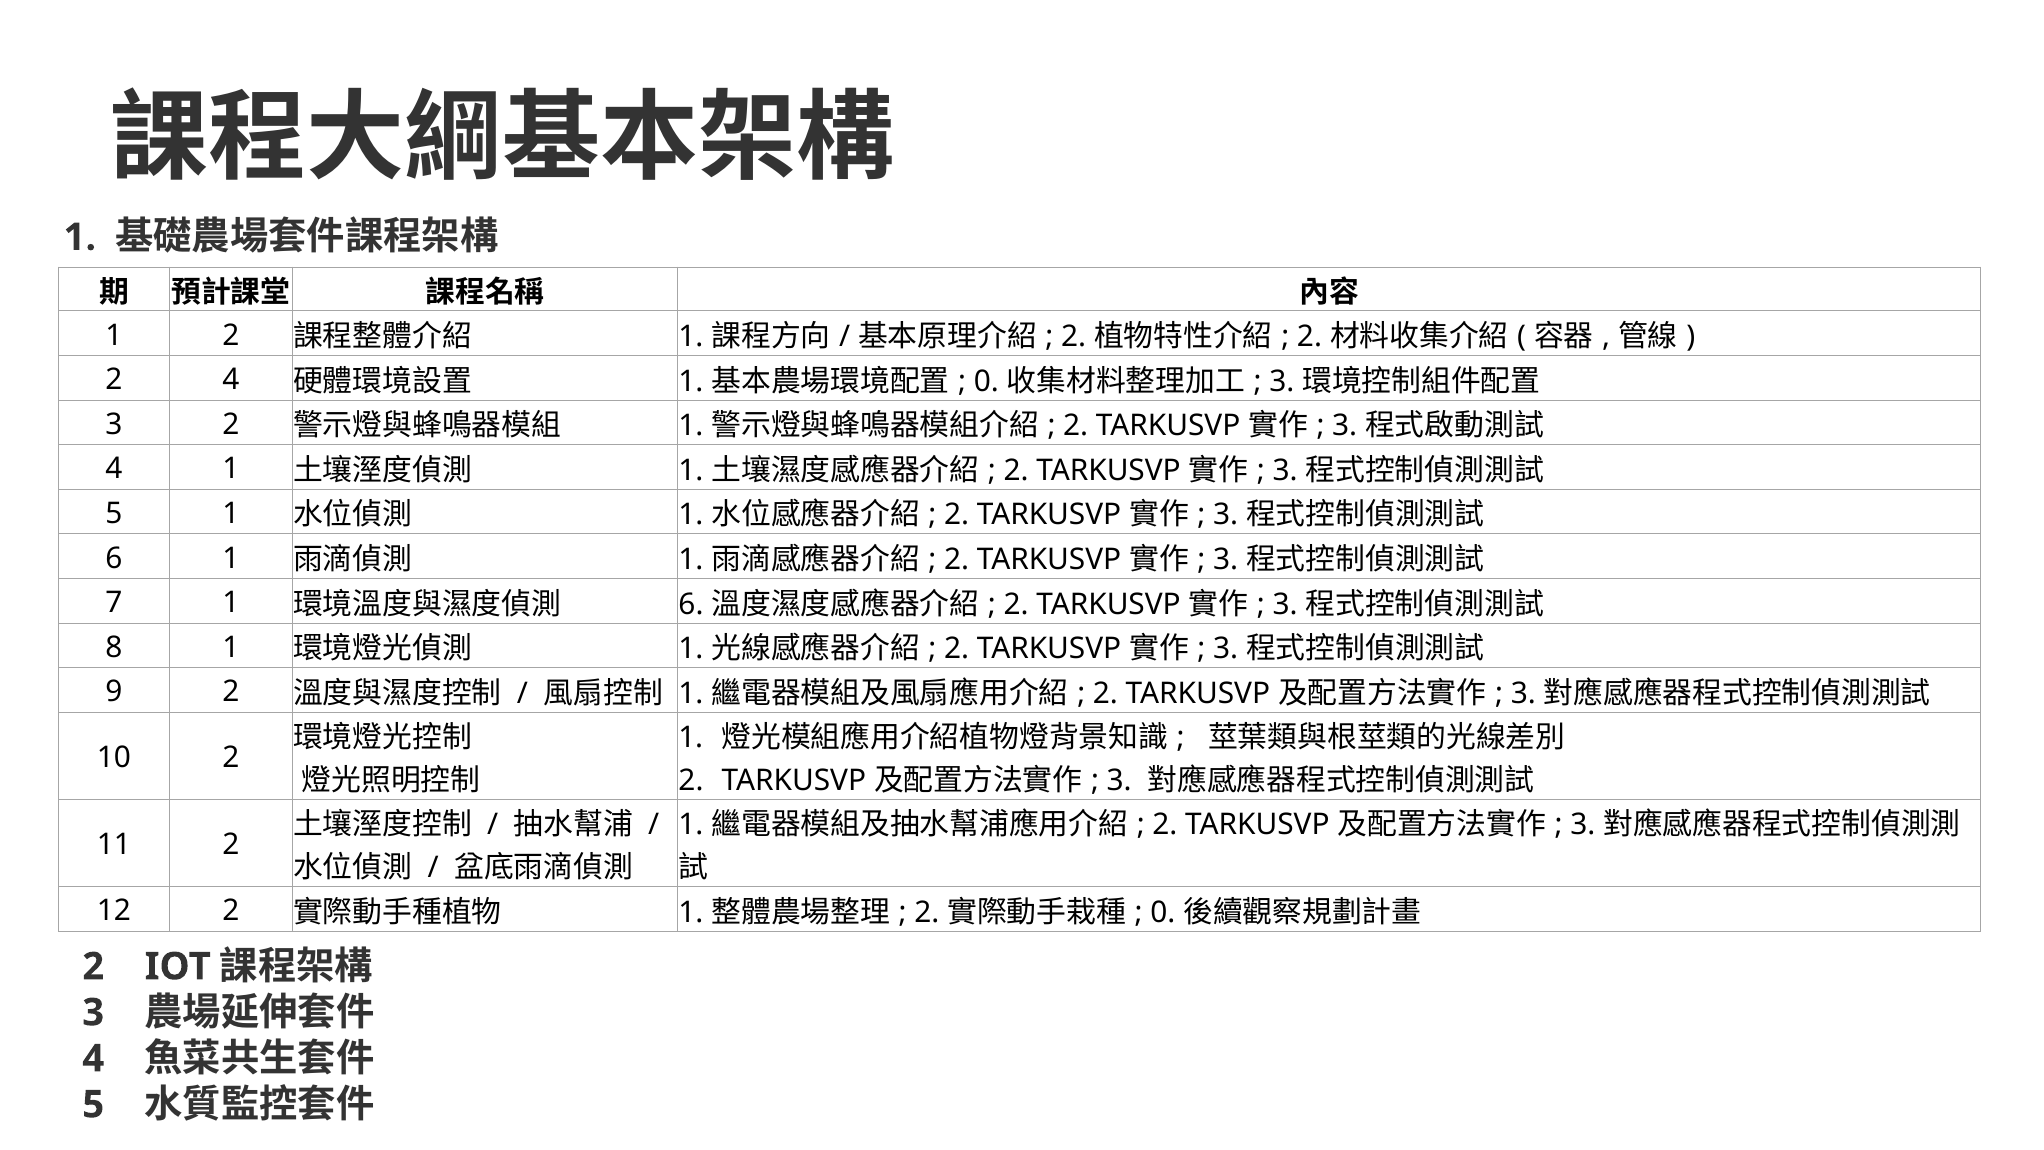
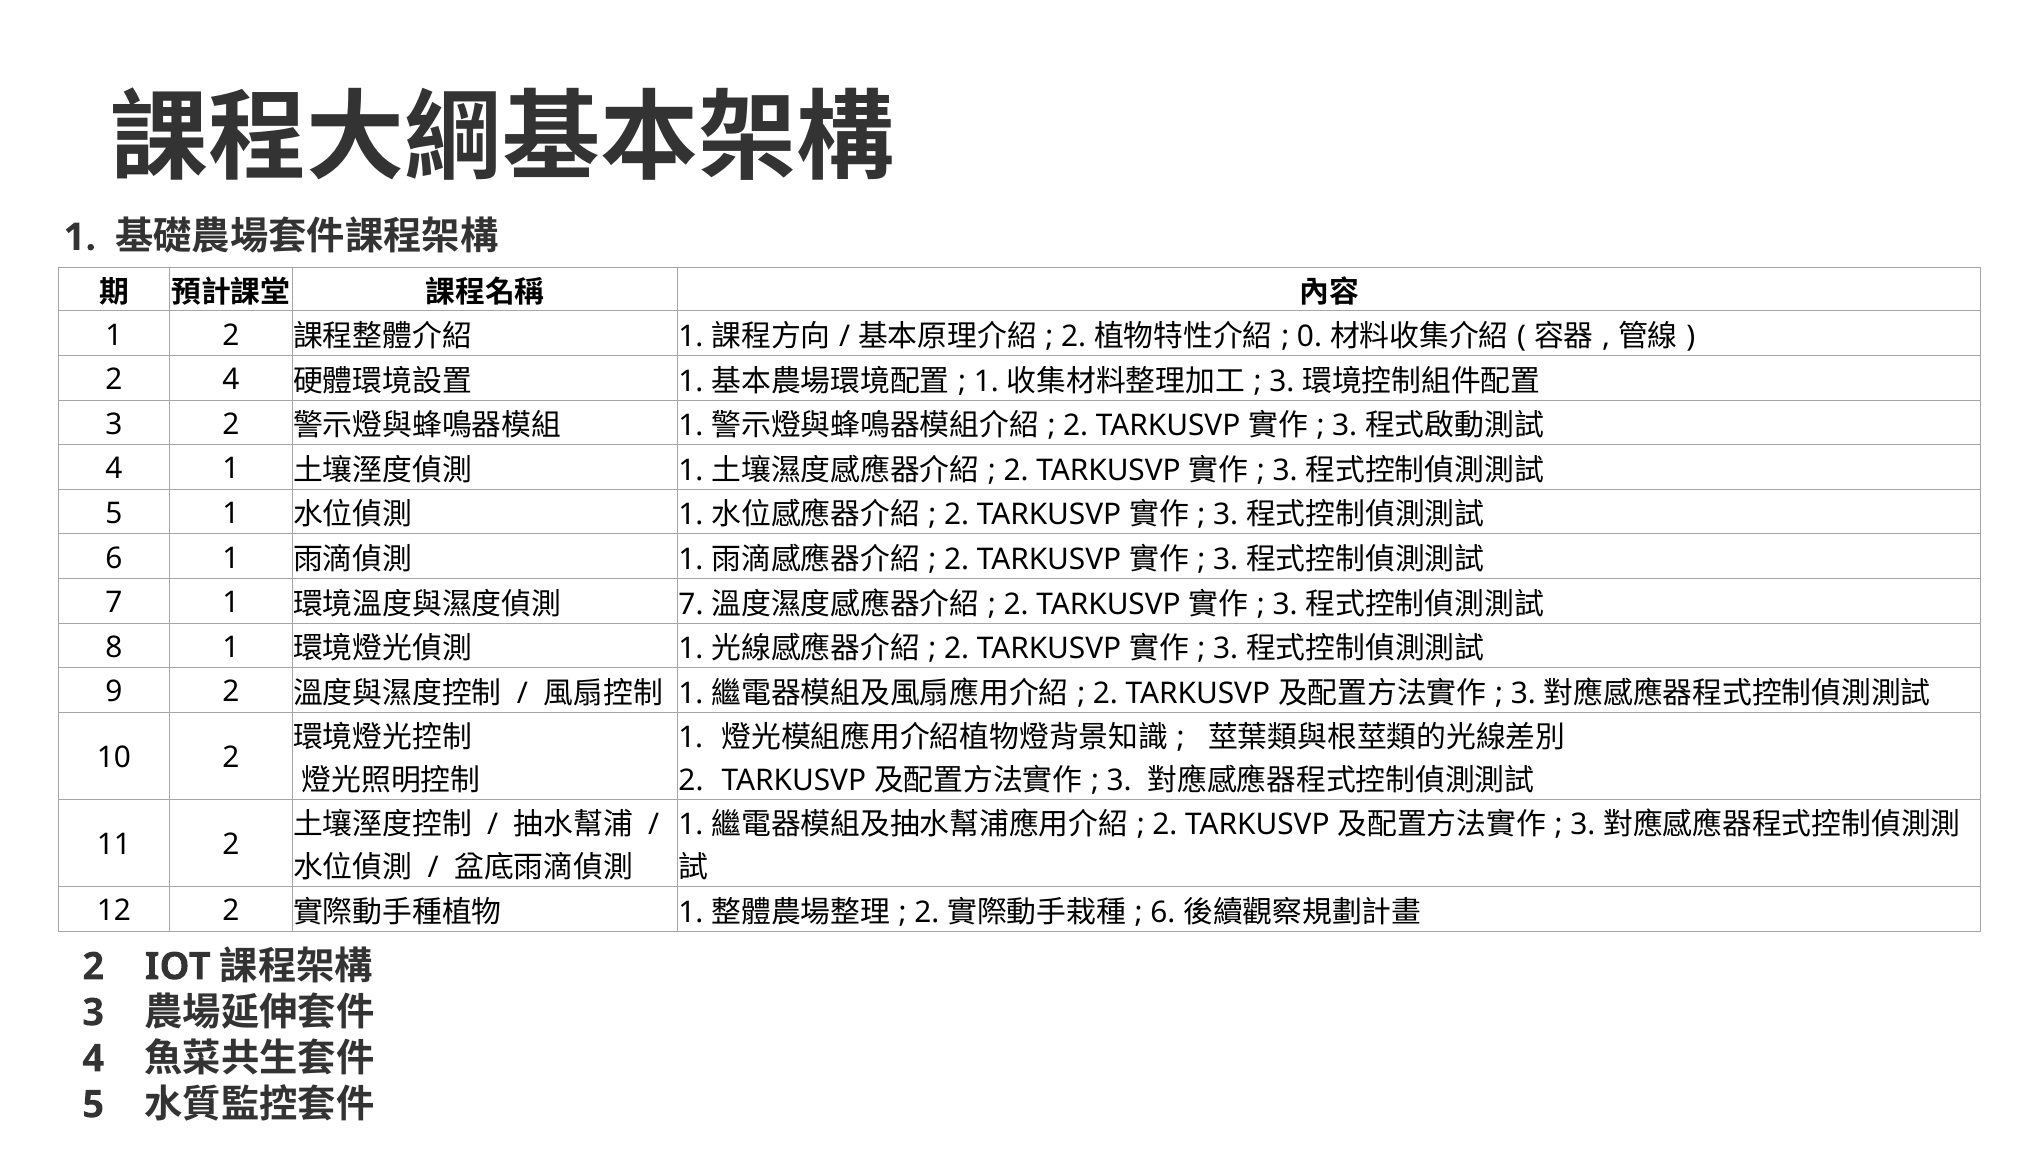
2: 2 -> 0 (1309, 337)
0: 0 -> 1 (986, 381)
6: 6 -> 7 (691, 604)
0: 0 -> 6 (1163, 912)
